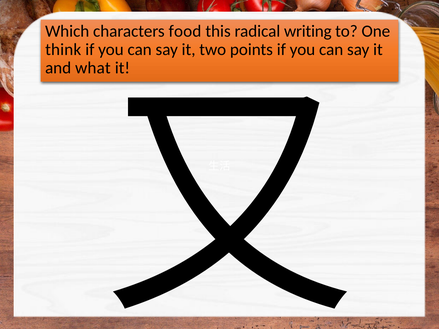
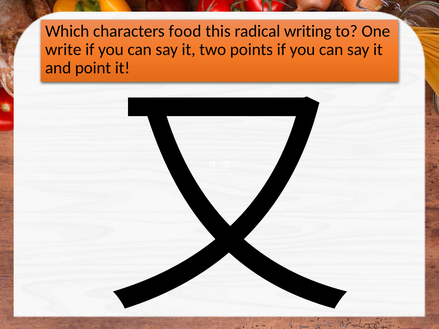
think: think -> write (63, 50)
what: what -> point (93, 68)
